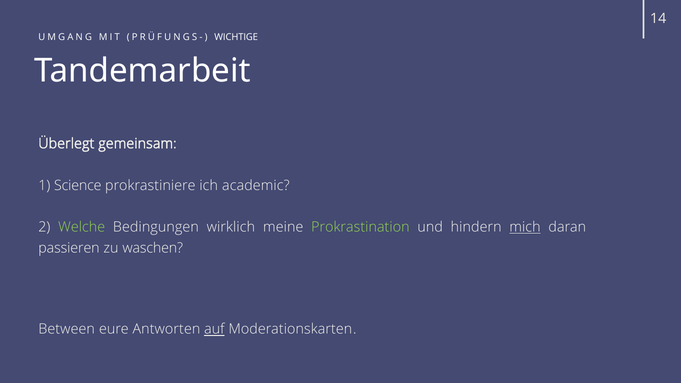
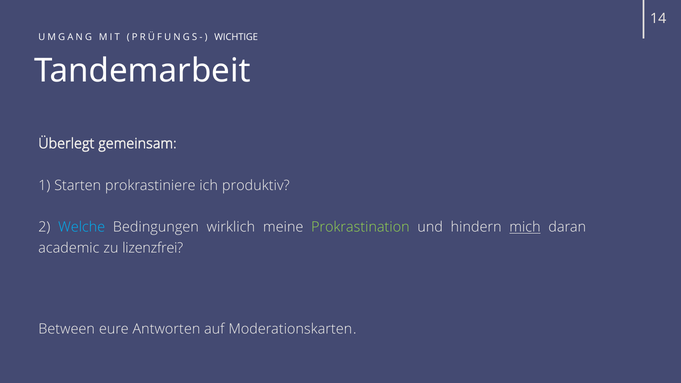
Science: Science -> Starten (78, 185)
academic: academic -> produktiv (256, 185)
Welche colour: light green -> light blue (82, 227)
passieren: passieren -> academic (69, 248)
waschen: waschen -> lizenzfrei (153, 248)
auf underline: present -> none (214, 329)
